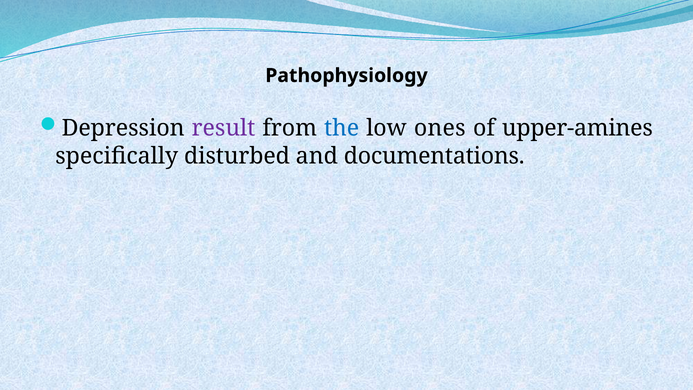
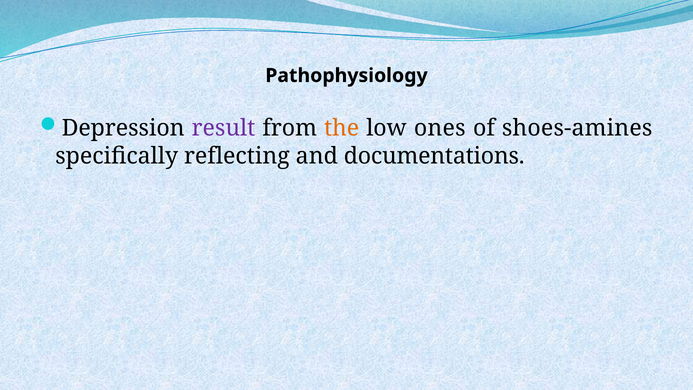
the colour: blue -> orange (342, 128)
upper-amines: upper-amines -> shoes-amines (577, 128)
disturbed: disturbed -> reflecting (237, 156)
